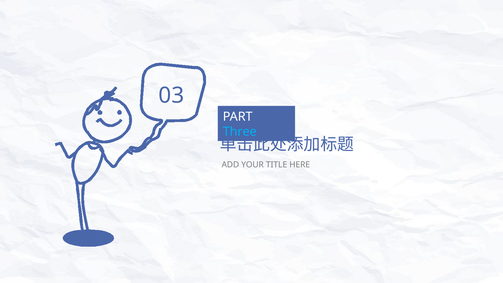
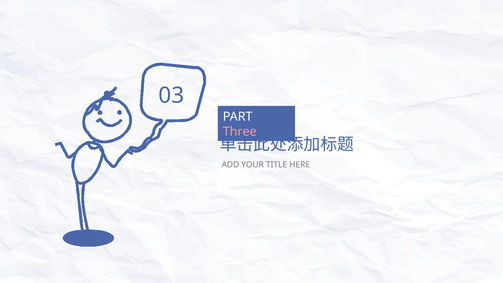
Three colour: light blue -> pink (240, 132)
